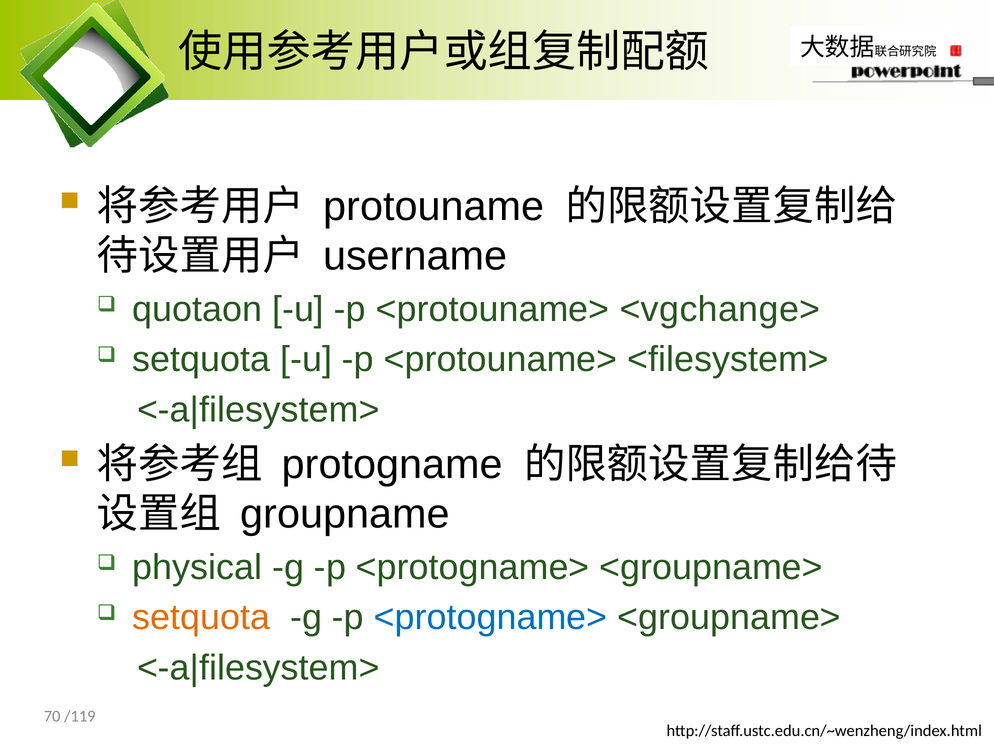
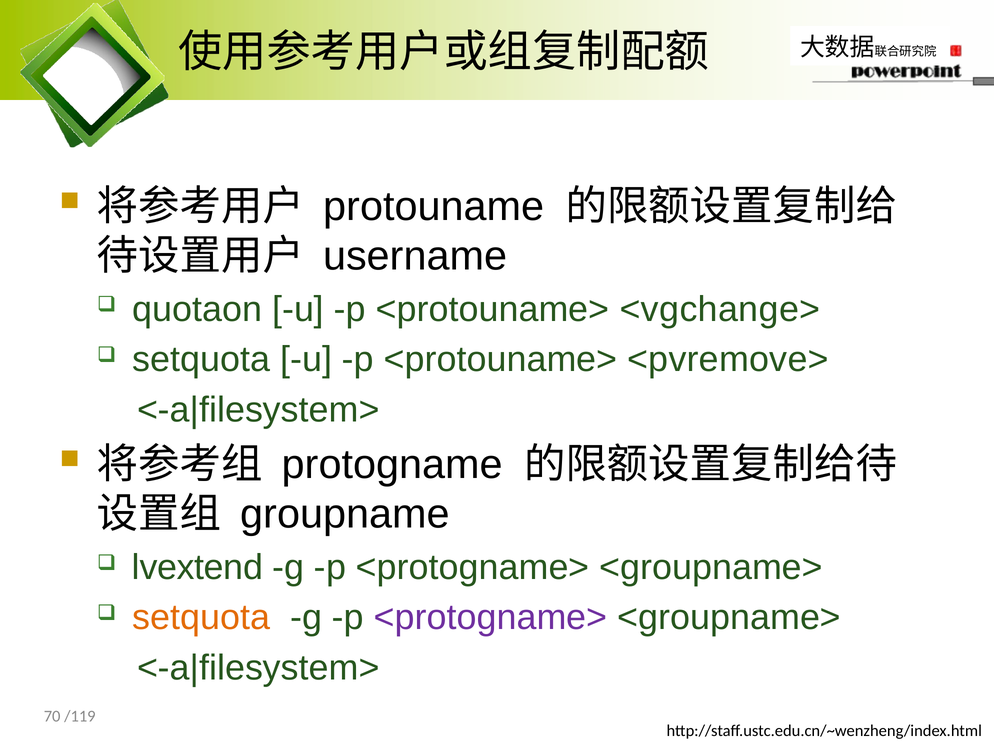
<filesystem>: <filesystem> -> <pvremove> (728, 360)
physical: physical -> lvextend (197, 568)
<protogname> colour: blue -> purple (491, 618)
